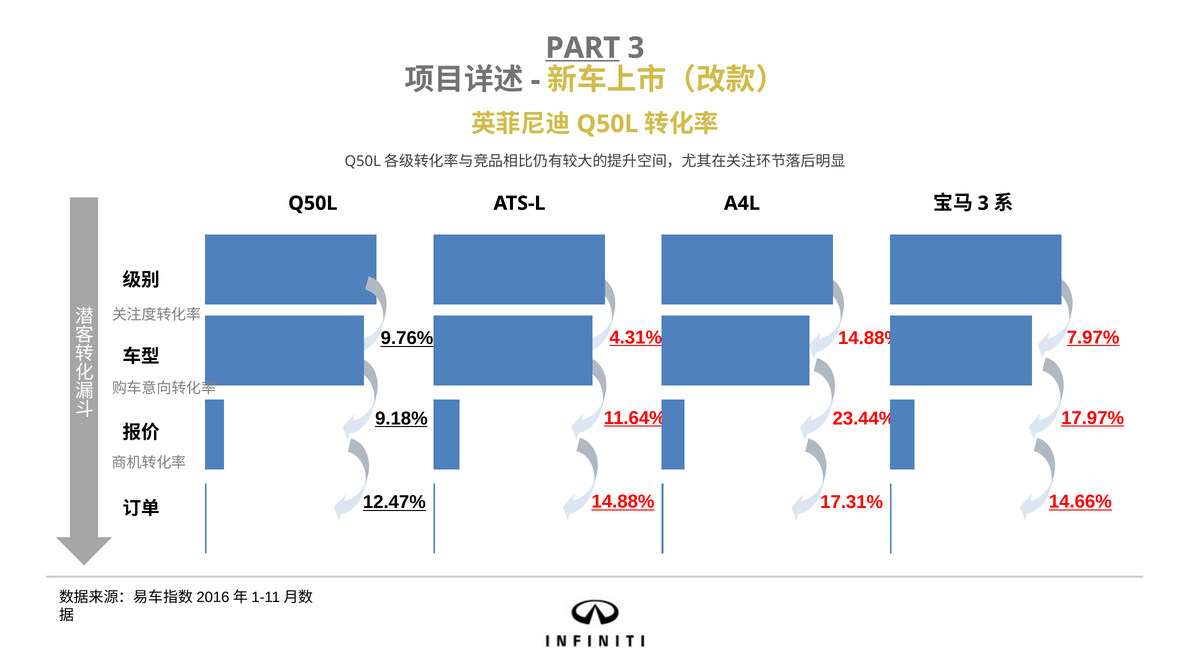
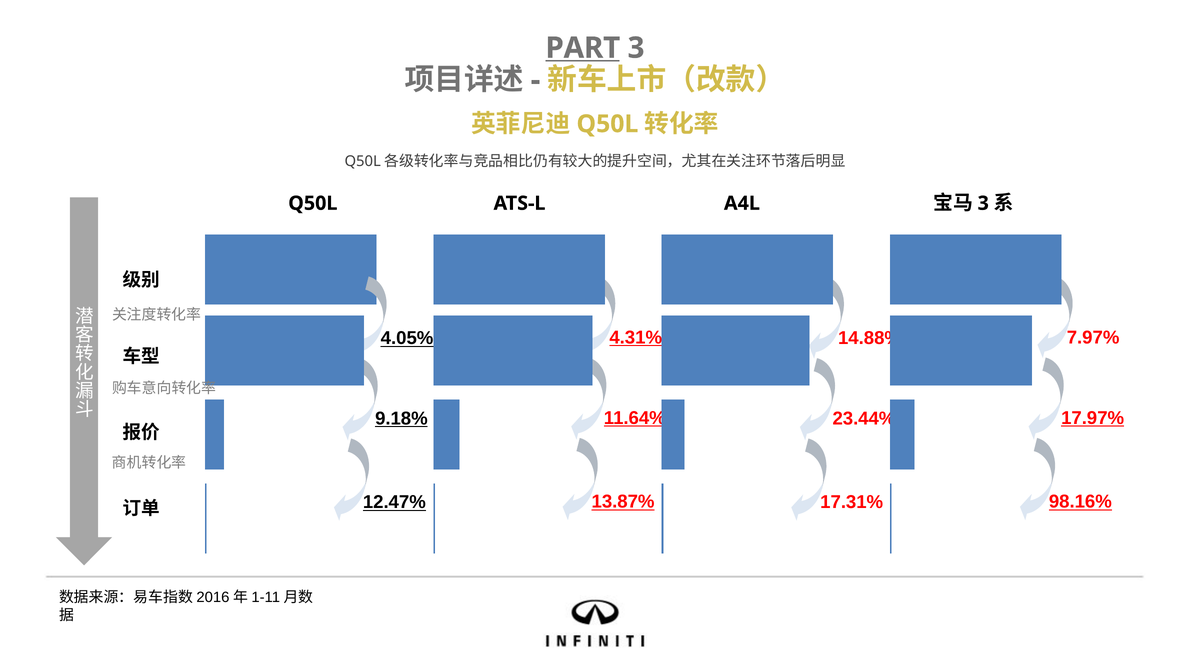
7.97% underline: present -> none (1093, 337)
9.76%: 9.76% -> 4.05% (407, 338)
14.88%: 14.88% -> 13.87% (623, 501)
14.66%: 14.66% -> 98.16% (1080, 501)
